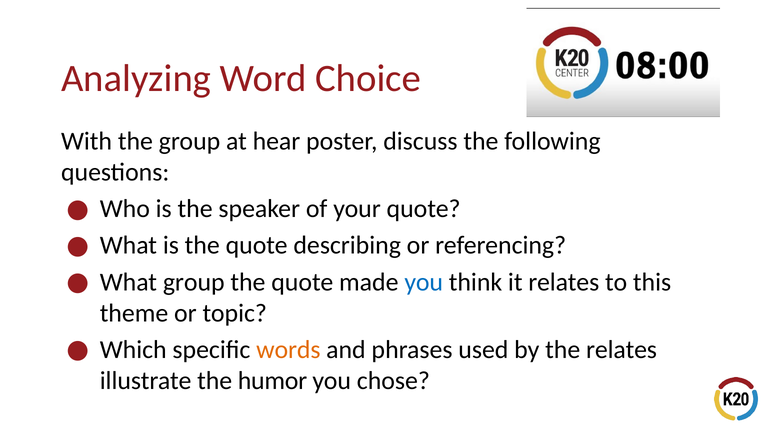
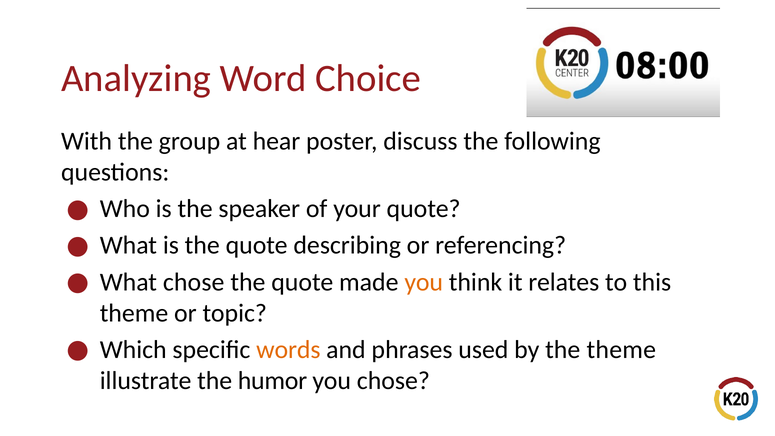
What group: group -> chose (194, 282)
you colour: blue -> orange (424, 282)
the relates: relates -> theme (621, 350)
